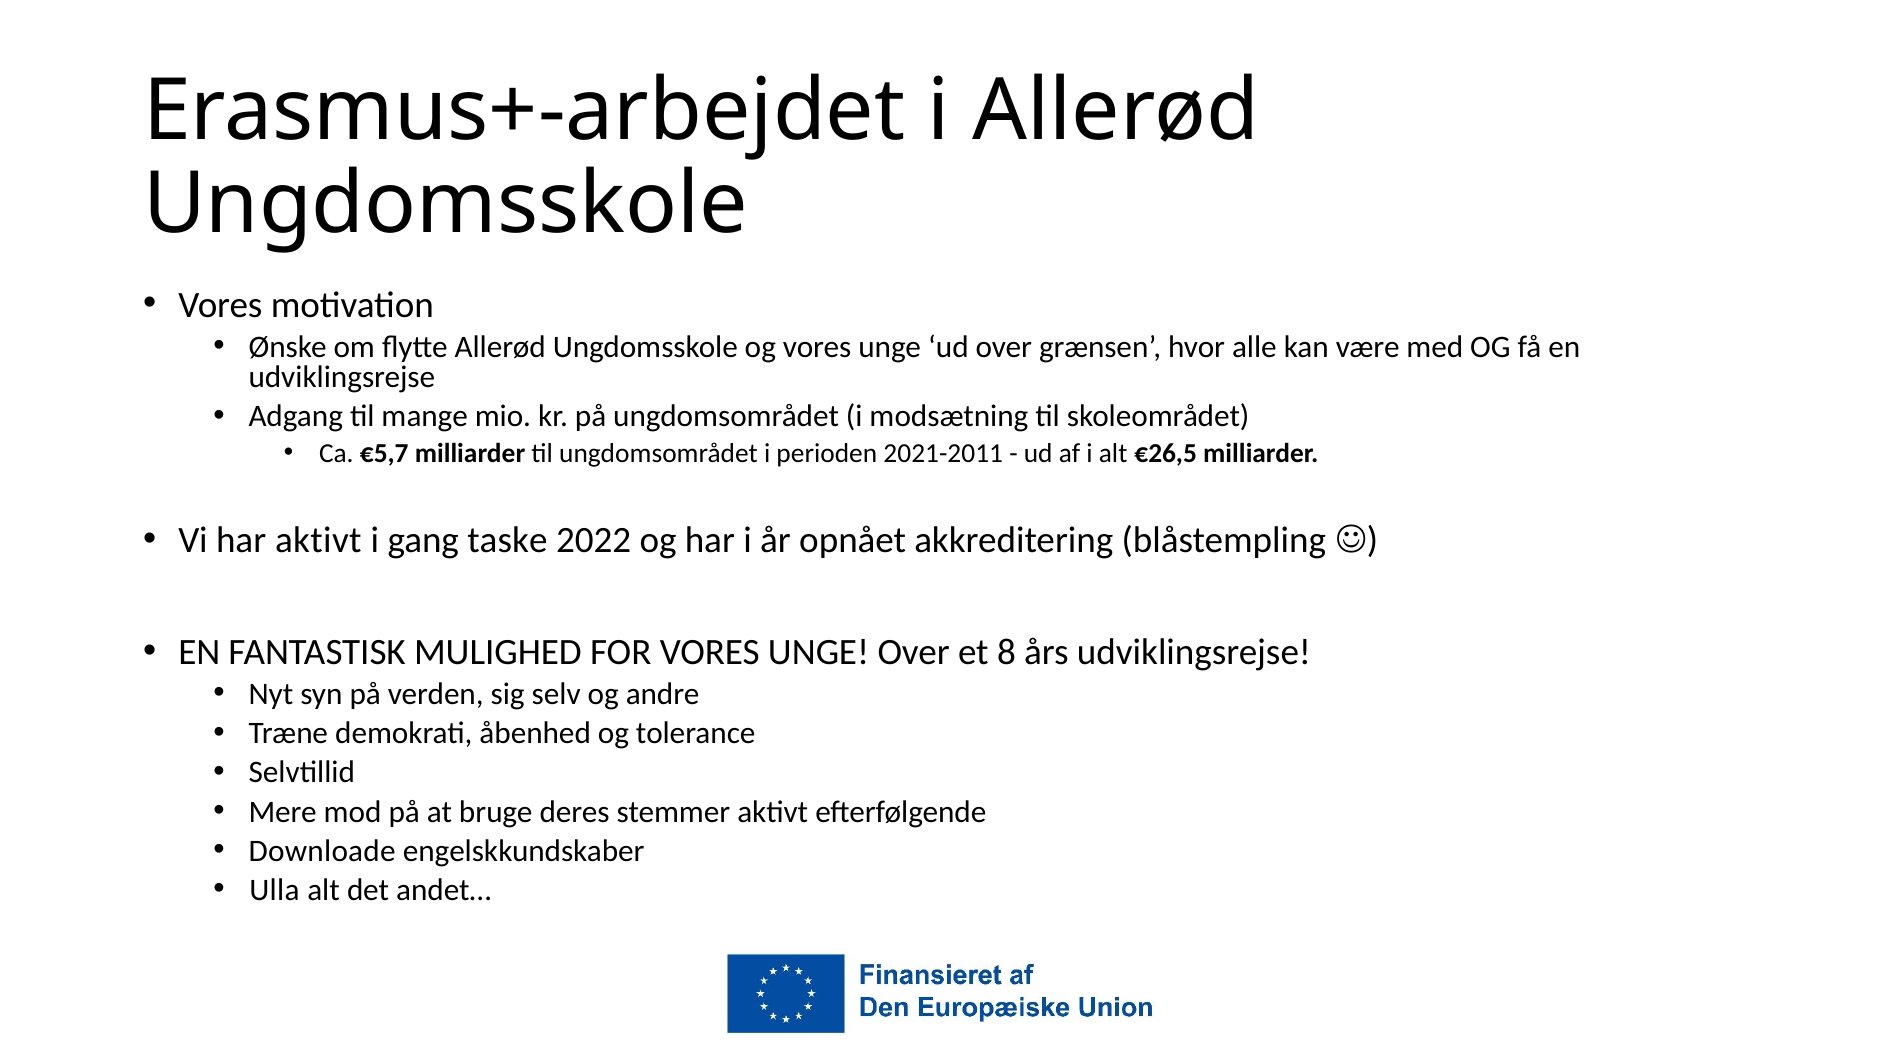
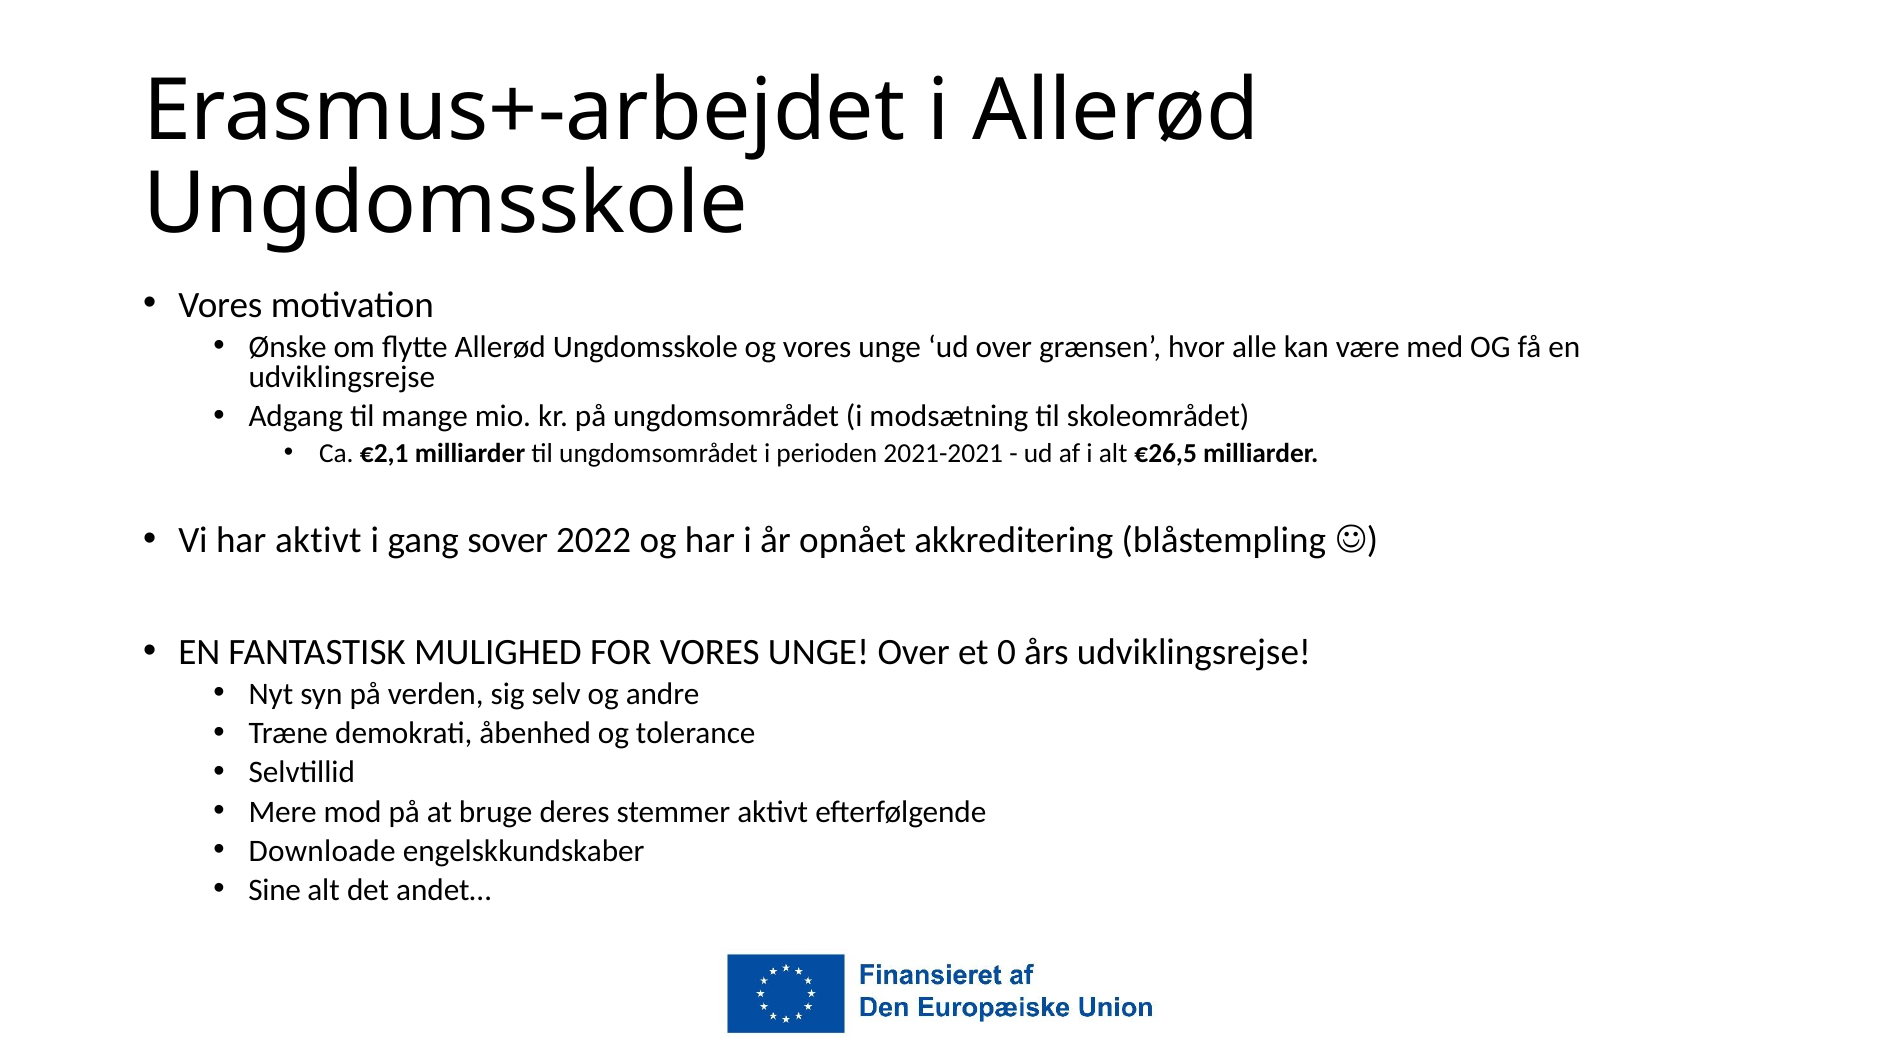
€5,7: €5,7 -> €2,1 (384, 454)
2021-2011: 2021-2011 -> 2021-2021 (943, 454)
taske: taske -> sover (508, 541)
8: 8 -> 0 (1006, 652)
Ulla: Ulla -> Sine (275, 890)
